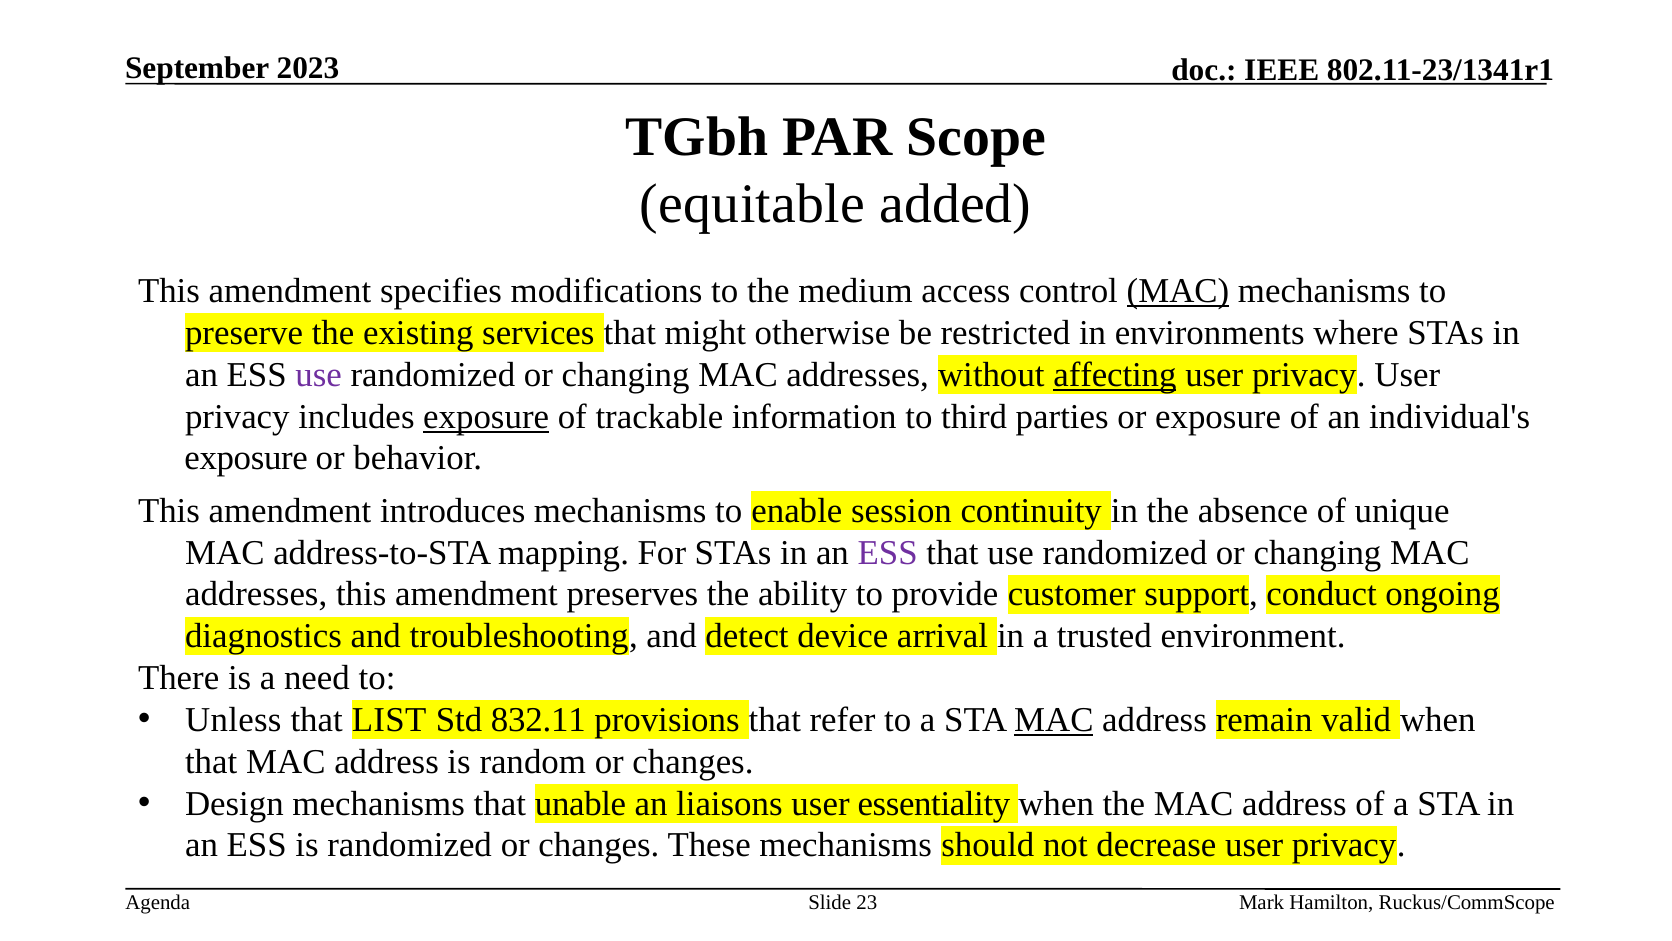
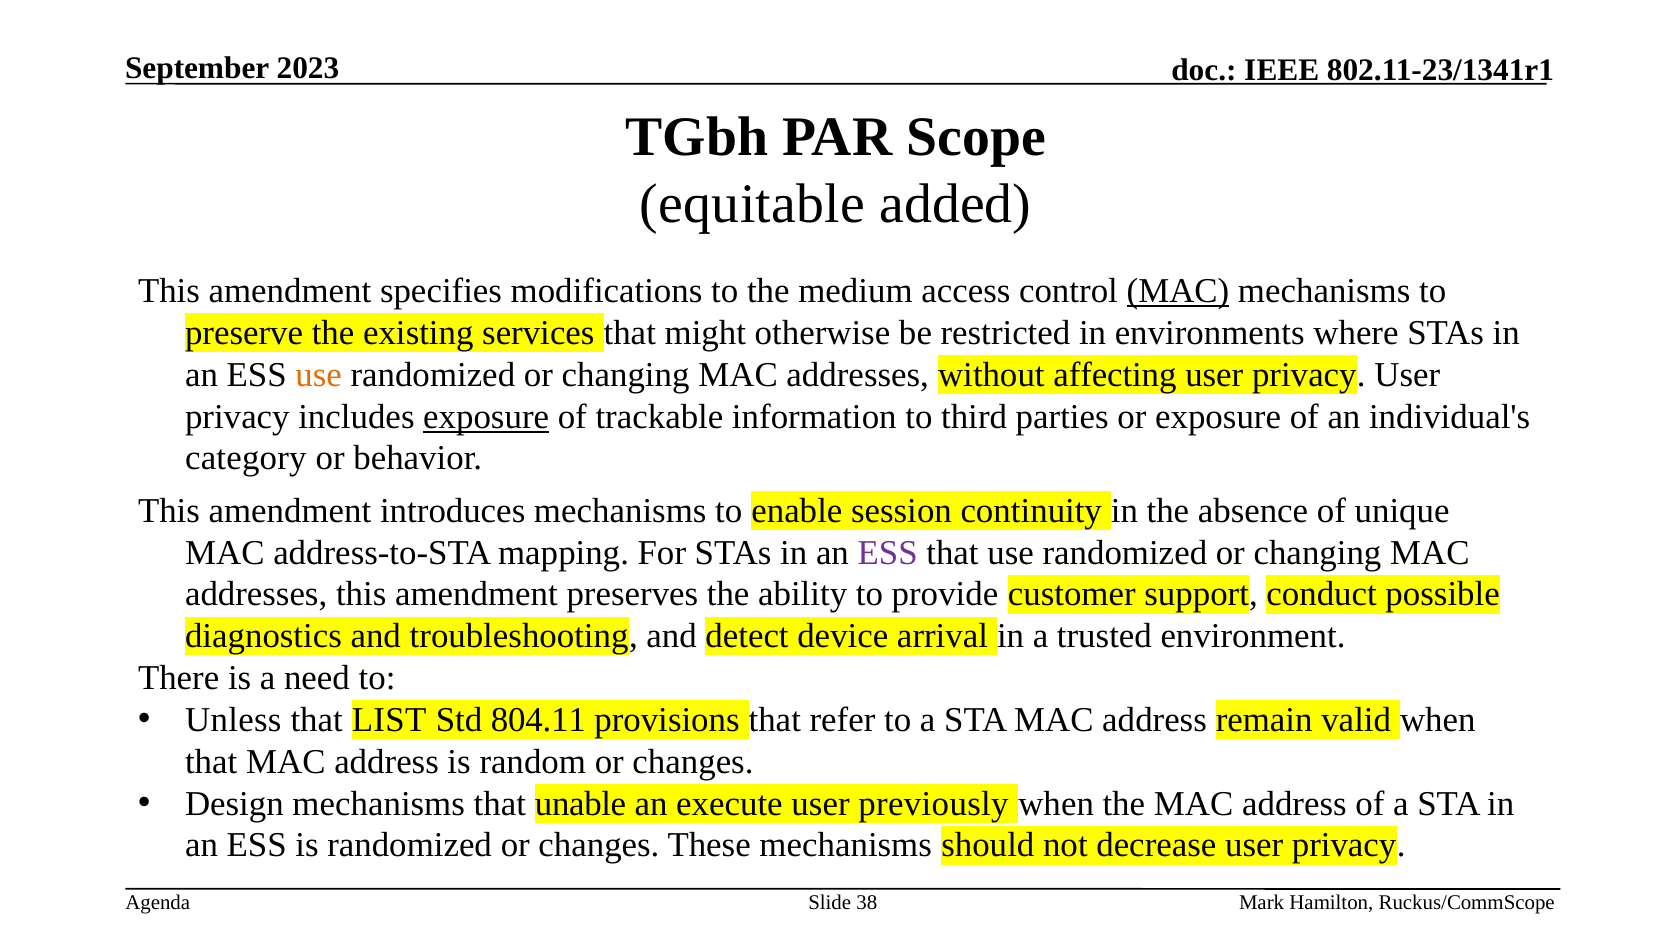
use colour: purple -> orange (319, 375)
affecting underline: present -> none (1115, 375)
exposure: exposure -> category (246, 458)
ongoing: ongoing -> possible (1443, 594)
832.11: 832.11 -> 804.11 (538, 720)
MAC underline: present -> none (1054, 720)
liaisons: liaisons -> execute (729, 803)
essentiality: essentiality -> previously (934, 803)
23: 23 -> 38 (867, 902)
